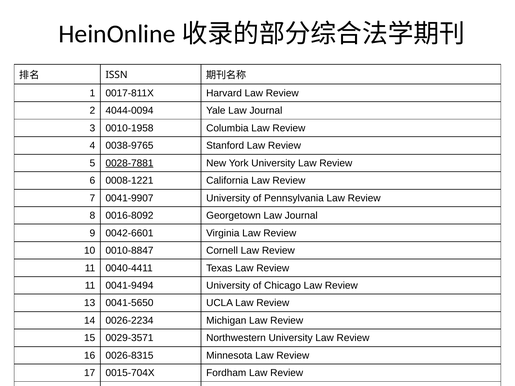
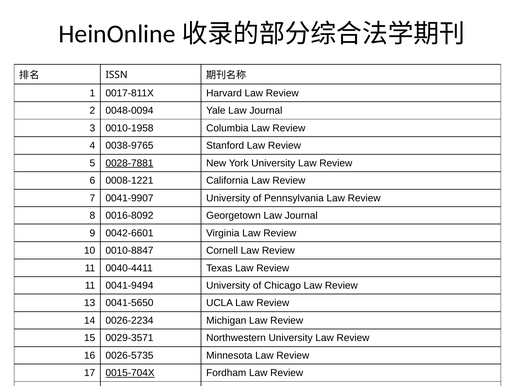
4044-0094: 4044-0094 -> 0048-0094 (129, 111)
0026-8315: 0026-8315 -> 0026-5735 (129, 356)
0015-704X underline: none -> present (130, 373)
